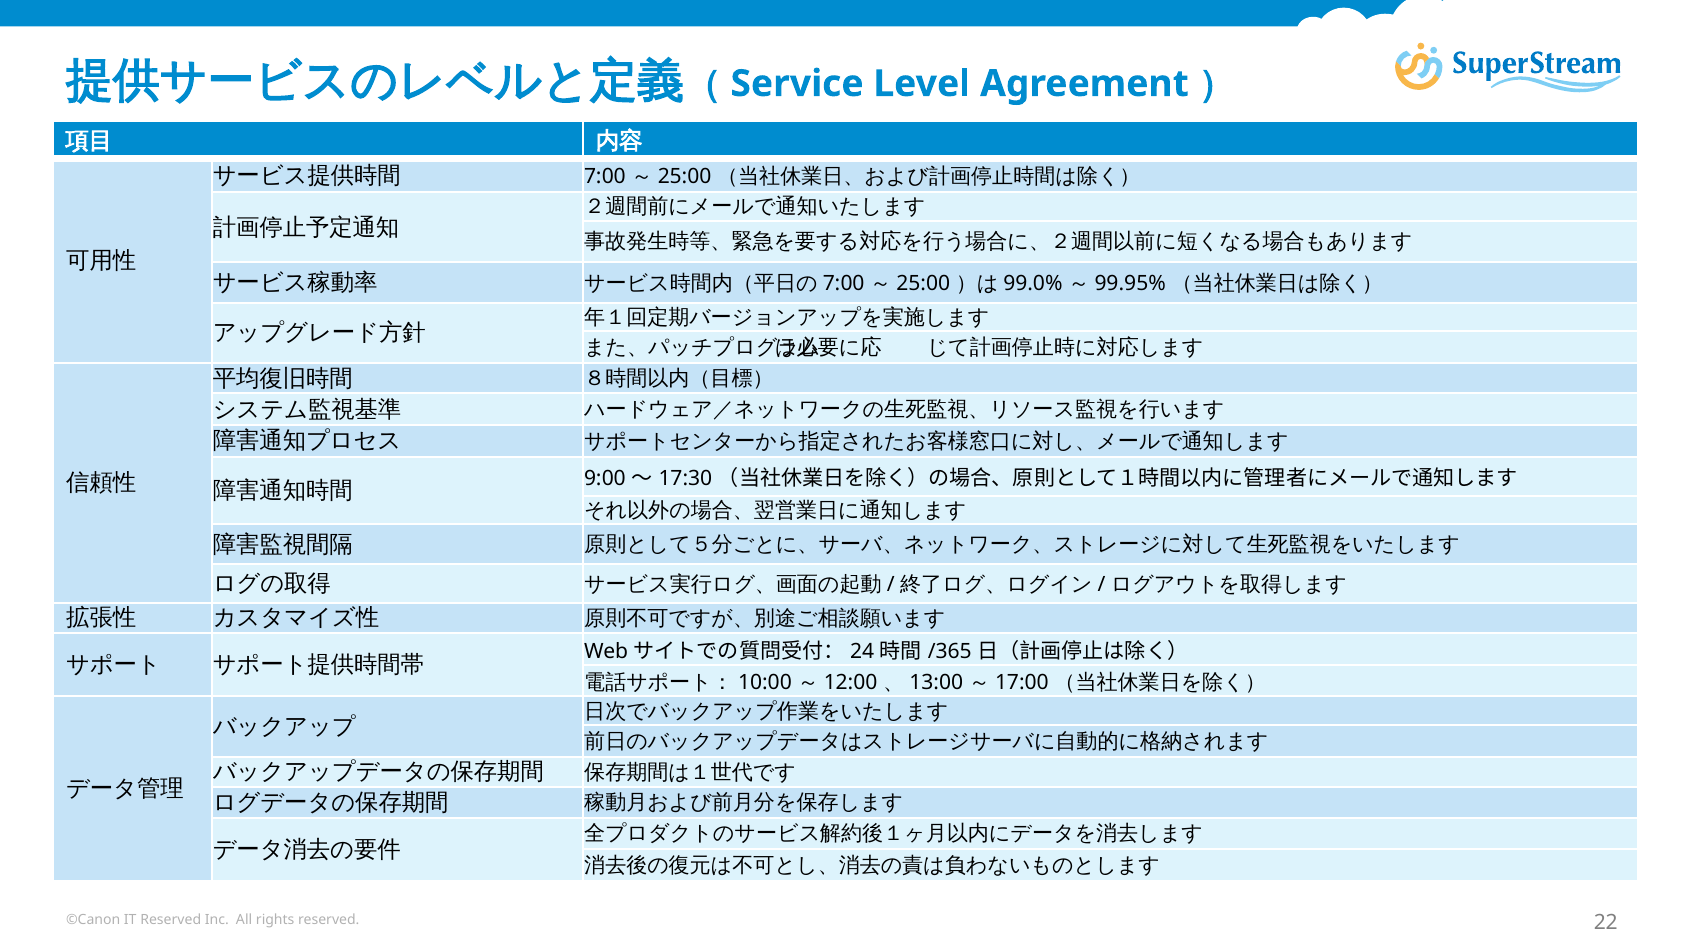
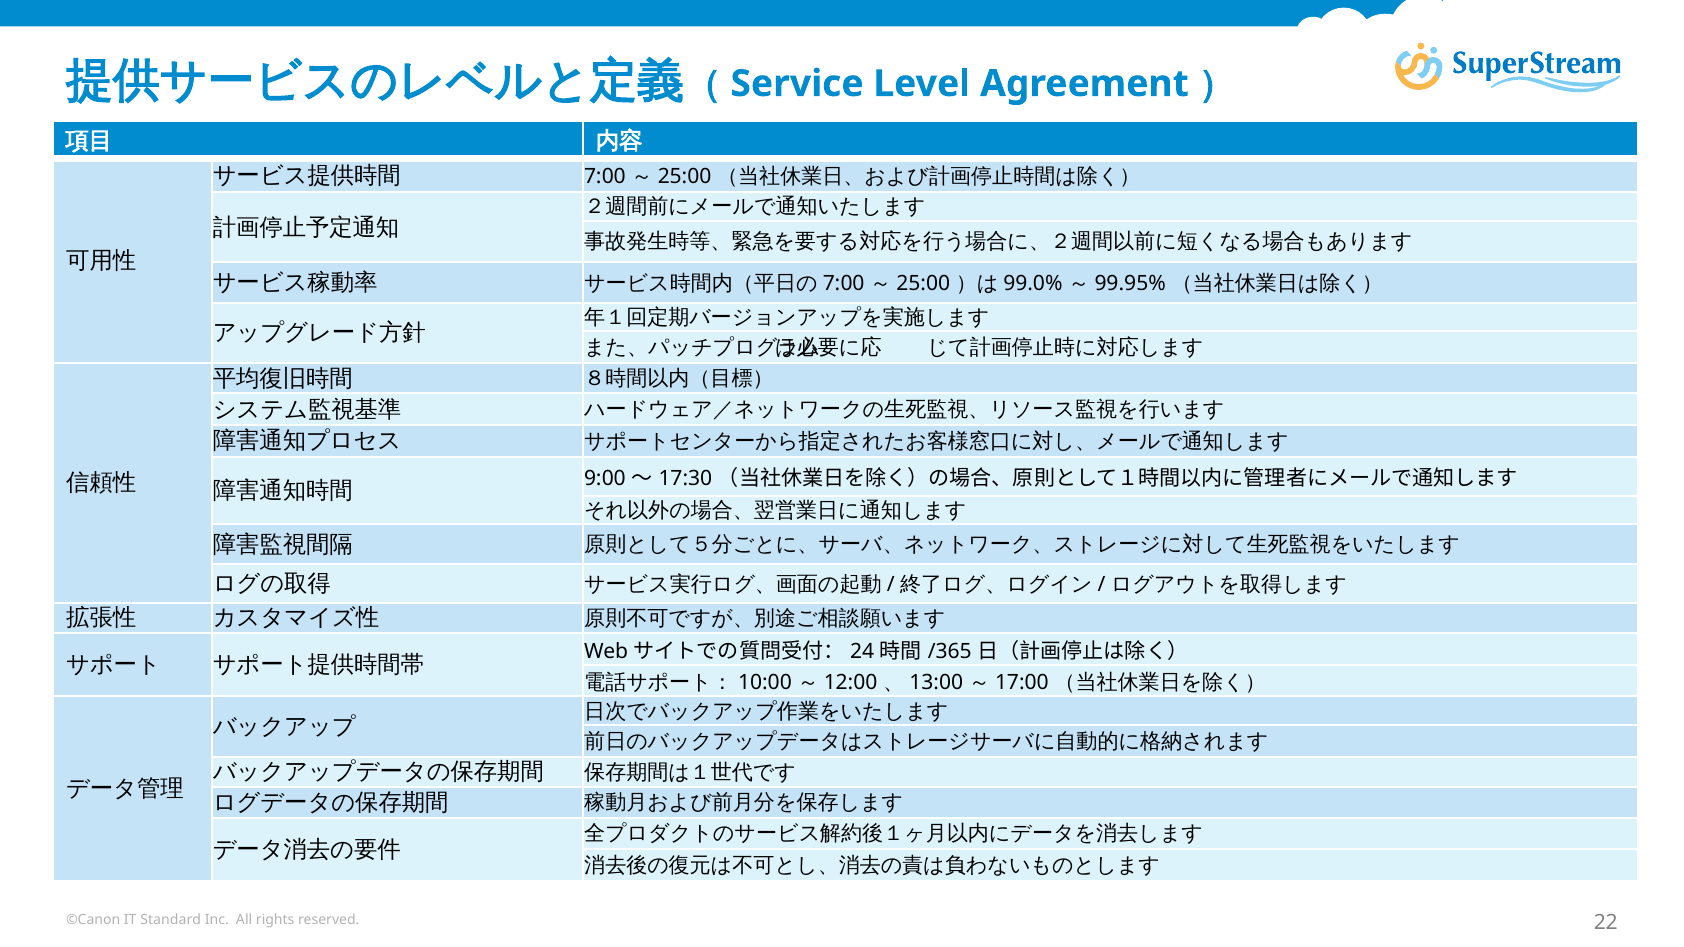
IT Reserved: Reserved -> Standard (171, 920)
